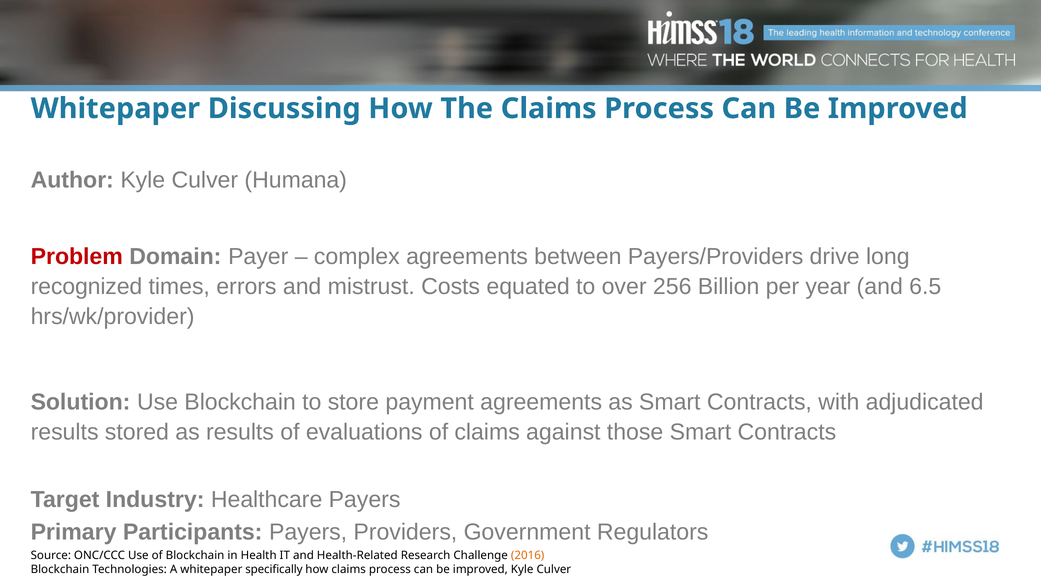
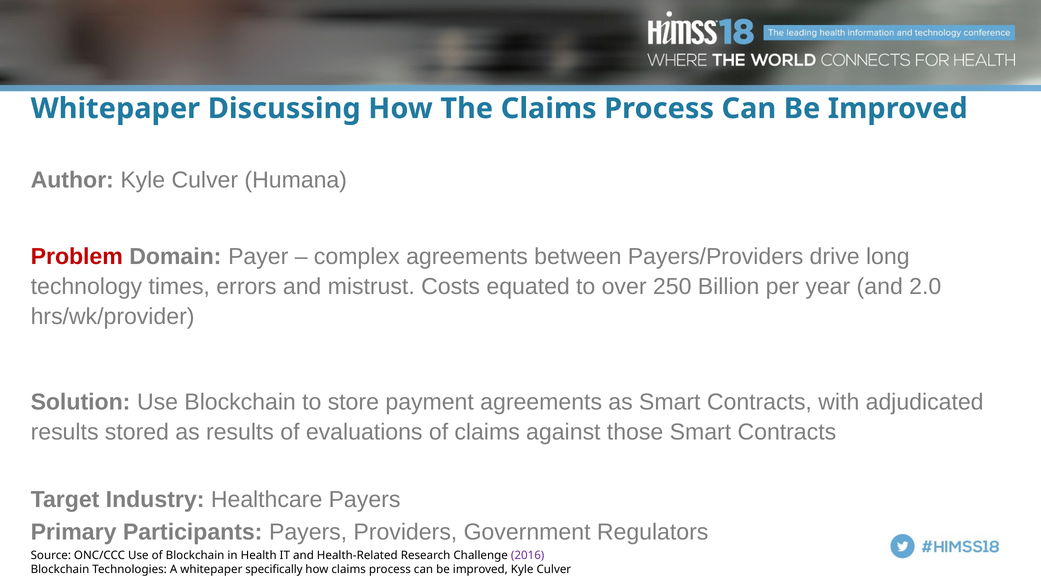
recognized: recognized -> technology (86, 286)
256: 256 -> 250 (672, 286)
6.5: 6.5 -> 2.0 (925, 286)
2016 colour: orange -> purple (528, 555)
